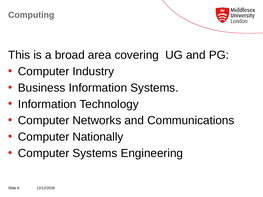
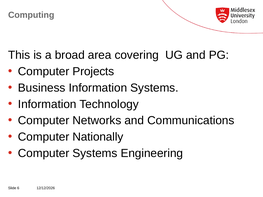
Industry: Industry -> Projects (93, 72)
